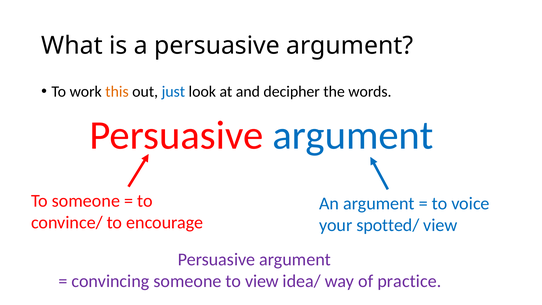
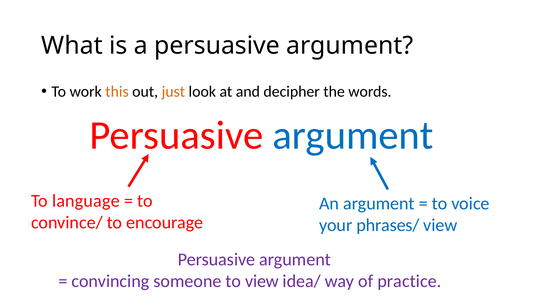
just colour: blue -> orange (173, 92)
To someone: someone -> language (86, 201)
spotted/: spotted/ -> phrases/ (388, 225)
